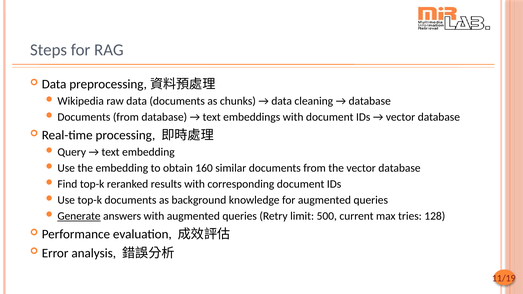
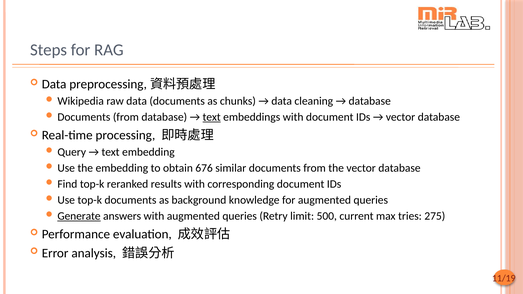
text underline: none -> present (212, 117)
160: 160 -> 676 (204, 168)
128: 128 -> 275 (435, 216)
